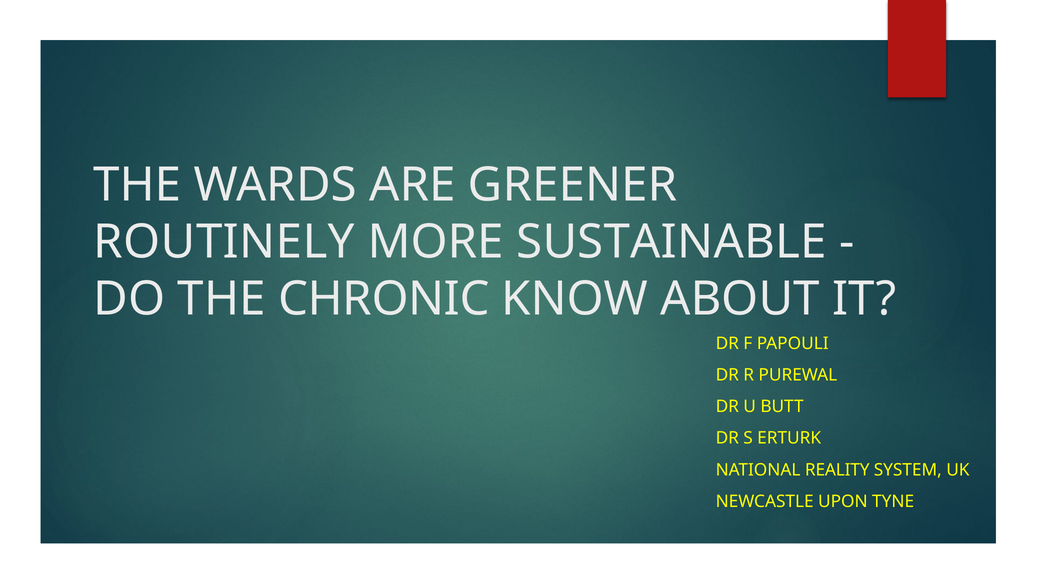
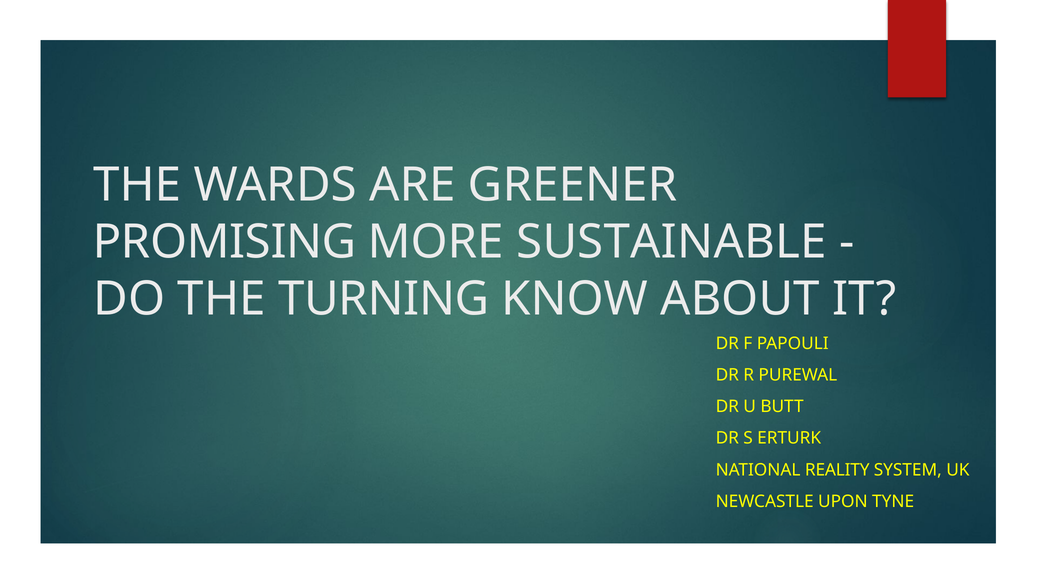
ROUTINELY: ROUTINELY -> PROMISING (225, 242)
CHRONIC: CHRONIC -> TURNING (384, 299)
